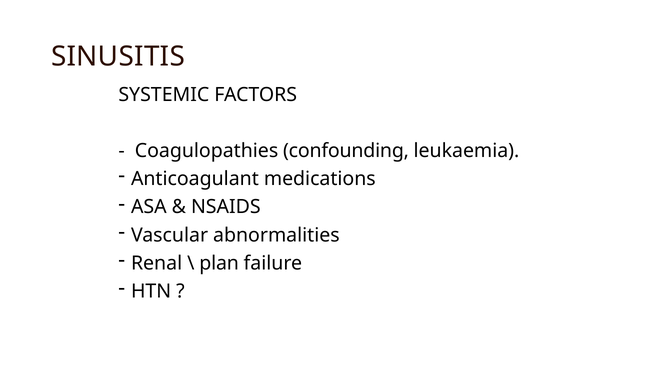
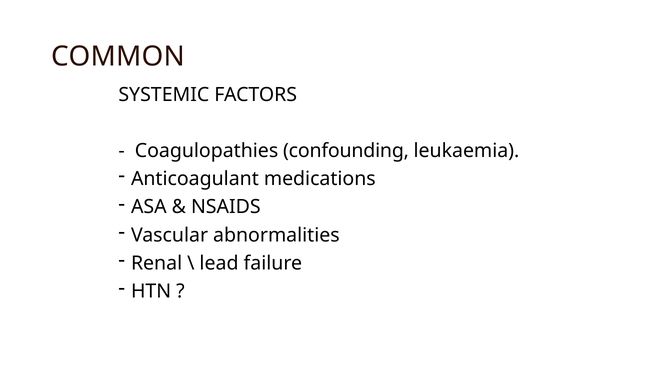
SINUSITIS: SINUSITIS -> COMMON (118, 56)
plan: plan -> lead (219, 263)
